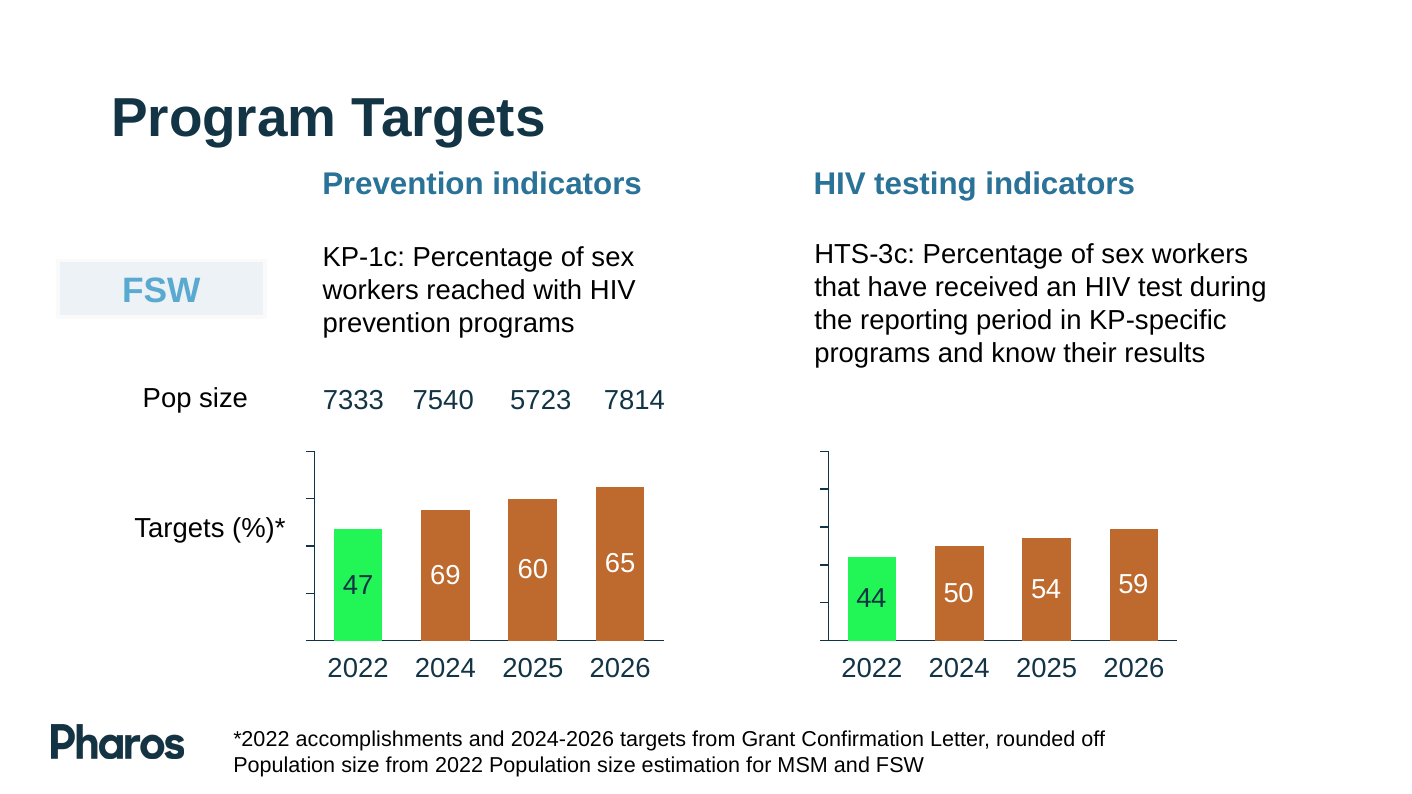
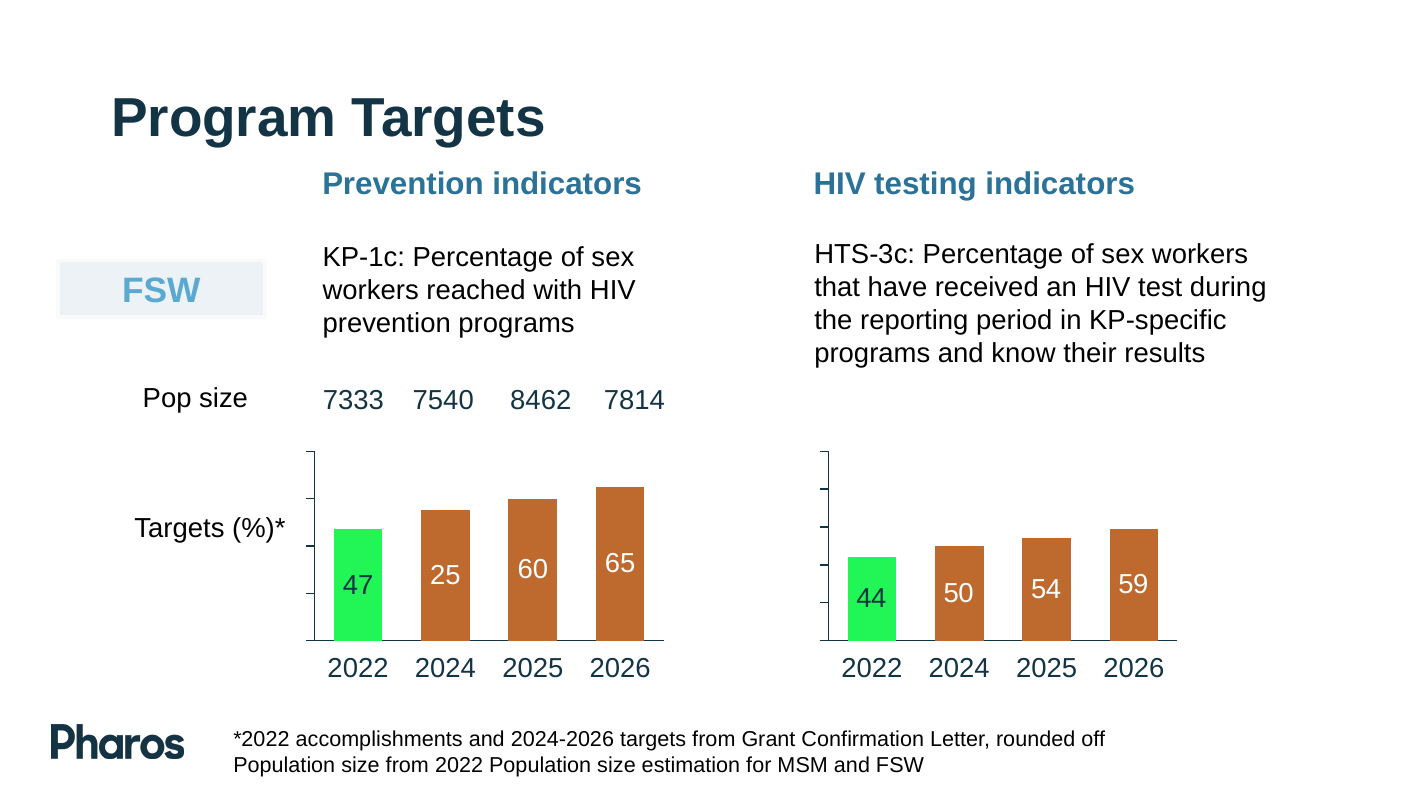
5723: 5723 -> 8462 (541, 401)
69: 69 -> 25 (445, 576)
